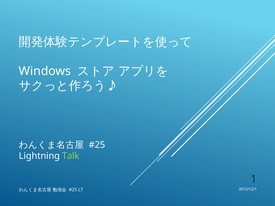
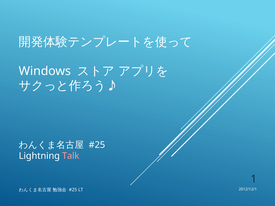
Talk colour: light green -> pink (71, 156)
